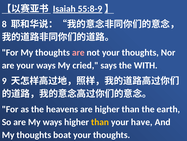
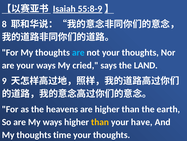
are colour: pink -> light blue (78, 52)
WITH: WITH -> LAND (146, 65)
boat: boat -> time (62, 134)
